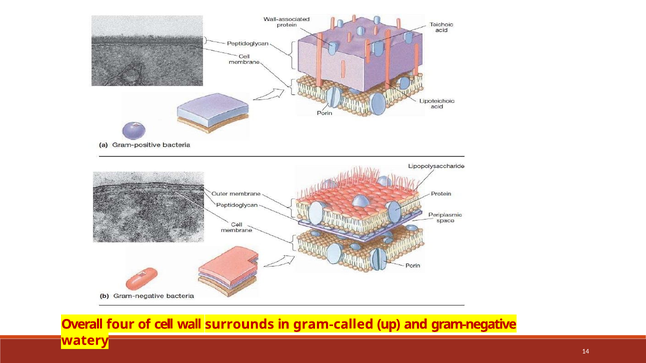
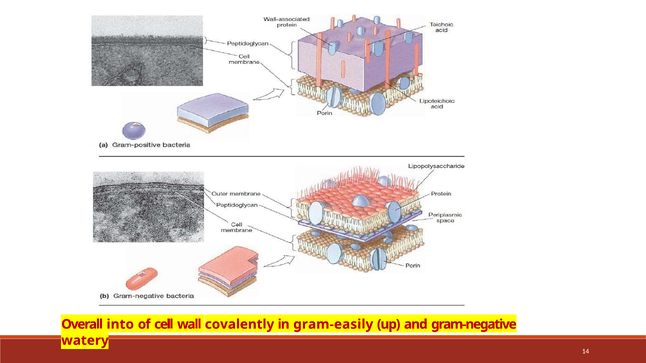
four: four -> into (120, 325)
surrounds: surrounds -> covalently (240, 325)
gram-called: gram-called -> gram-easily (333, 325)
